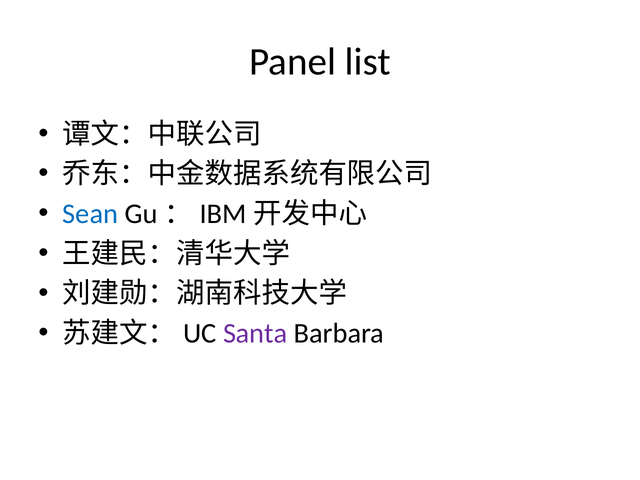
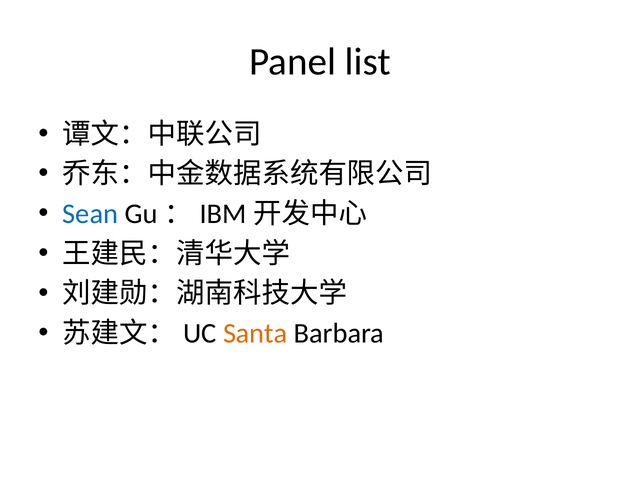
Santa colour: purple -> orange (255, 333)
